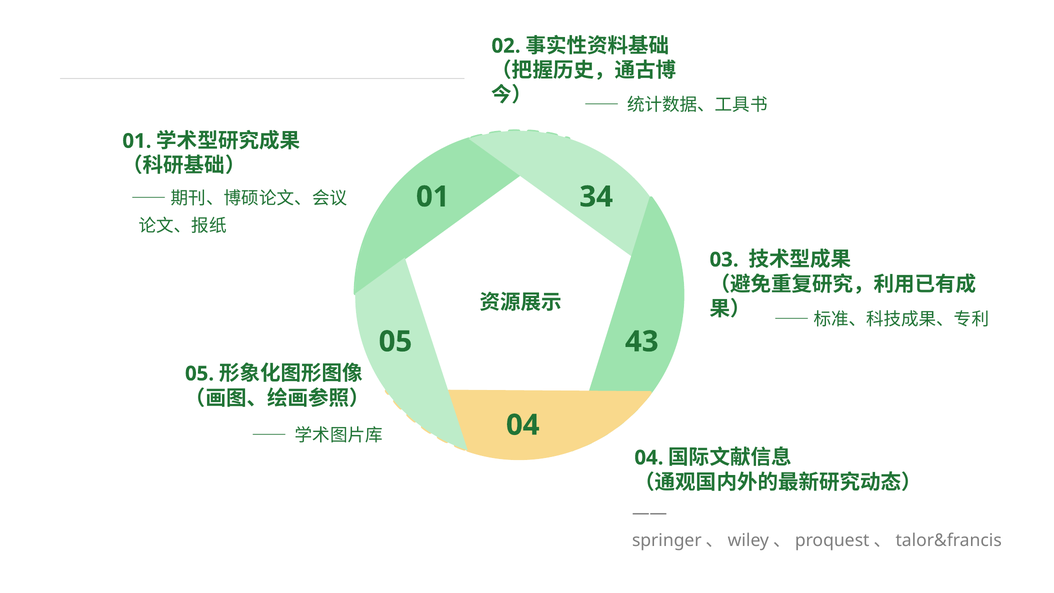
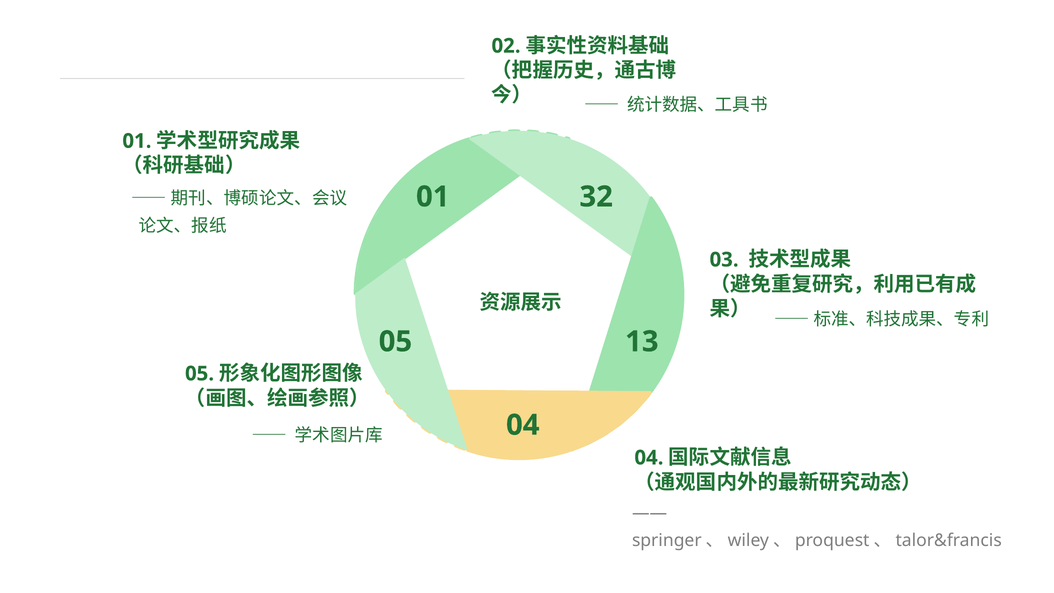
34: 34 -> 32 (596, 197)
43: 43 -> 13 (642, 342)
